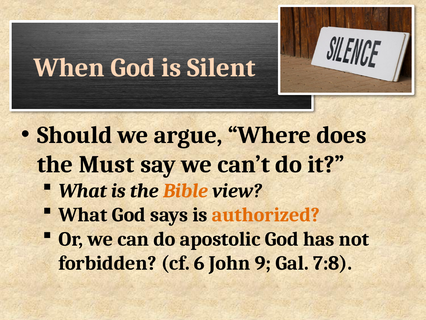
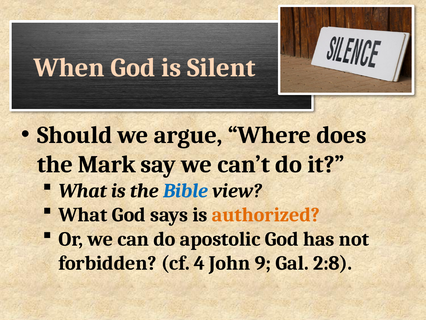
Must: Must -> Mark (107, 164)
Bible colour: orange -> blue (186, 190)
6: 6 -> 4 (199, 263)
7:8: 7:8 -> 2:8 (333, 263)
